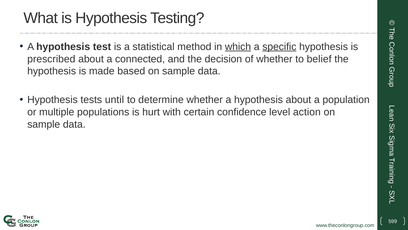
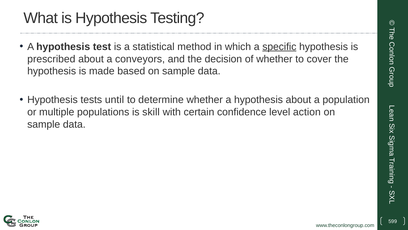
which underline: present -> none (238, 47)
connected: connected -> conveyors (140, 59)
belief: belief -> cover (319, 59)
hurt: hurt -> skill (151, 112)
